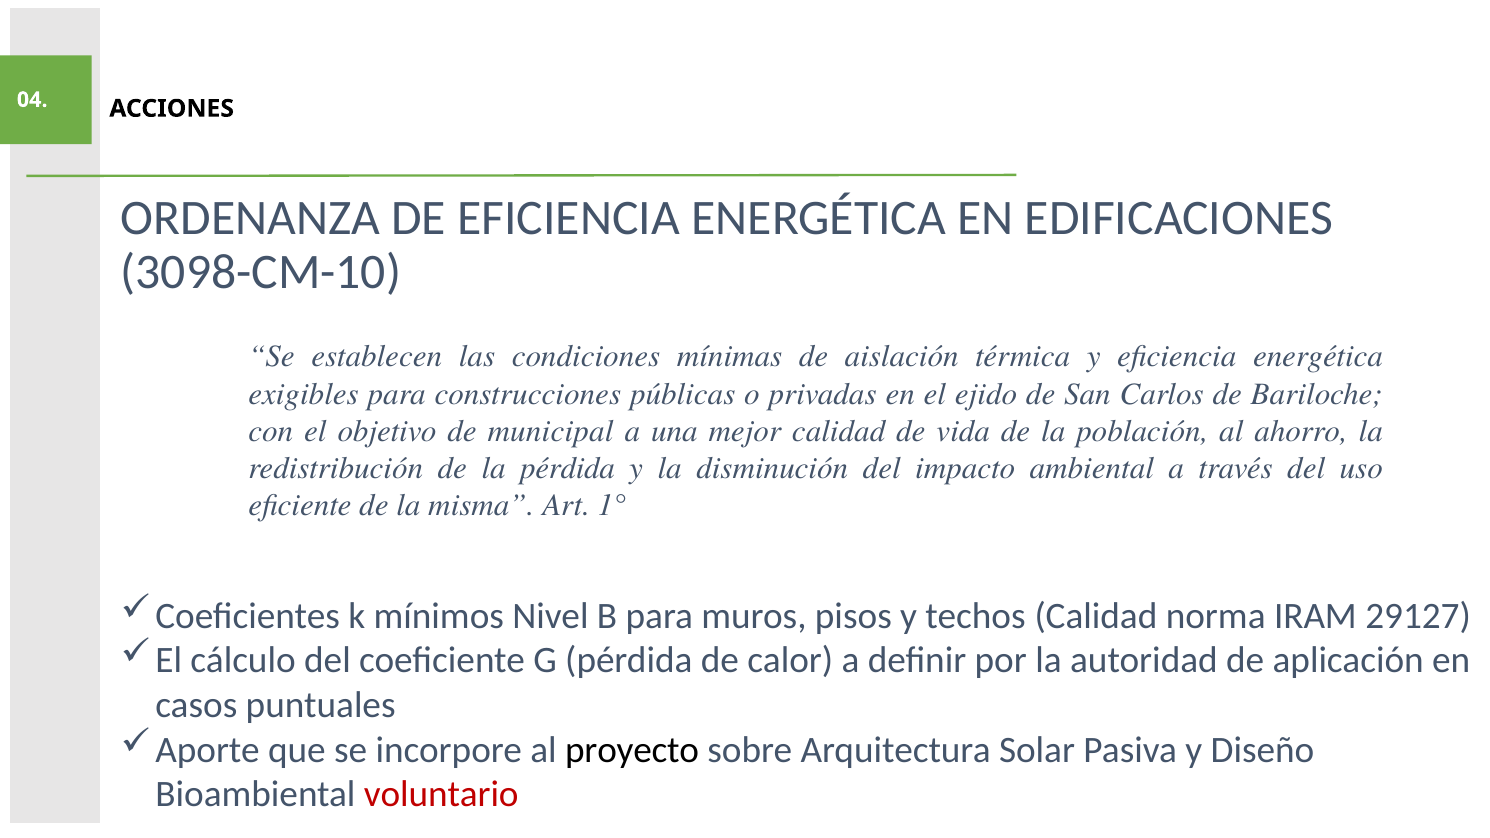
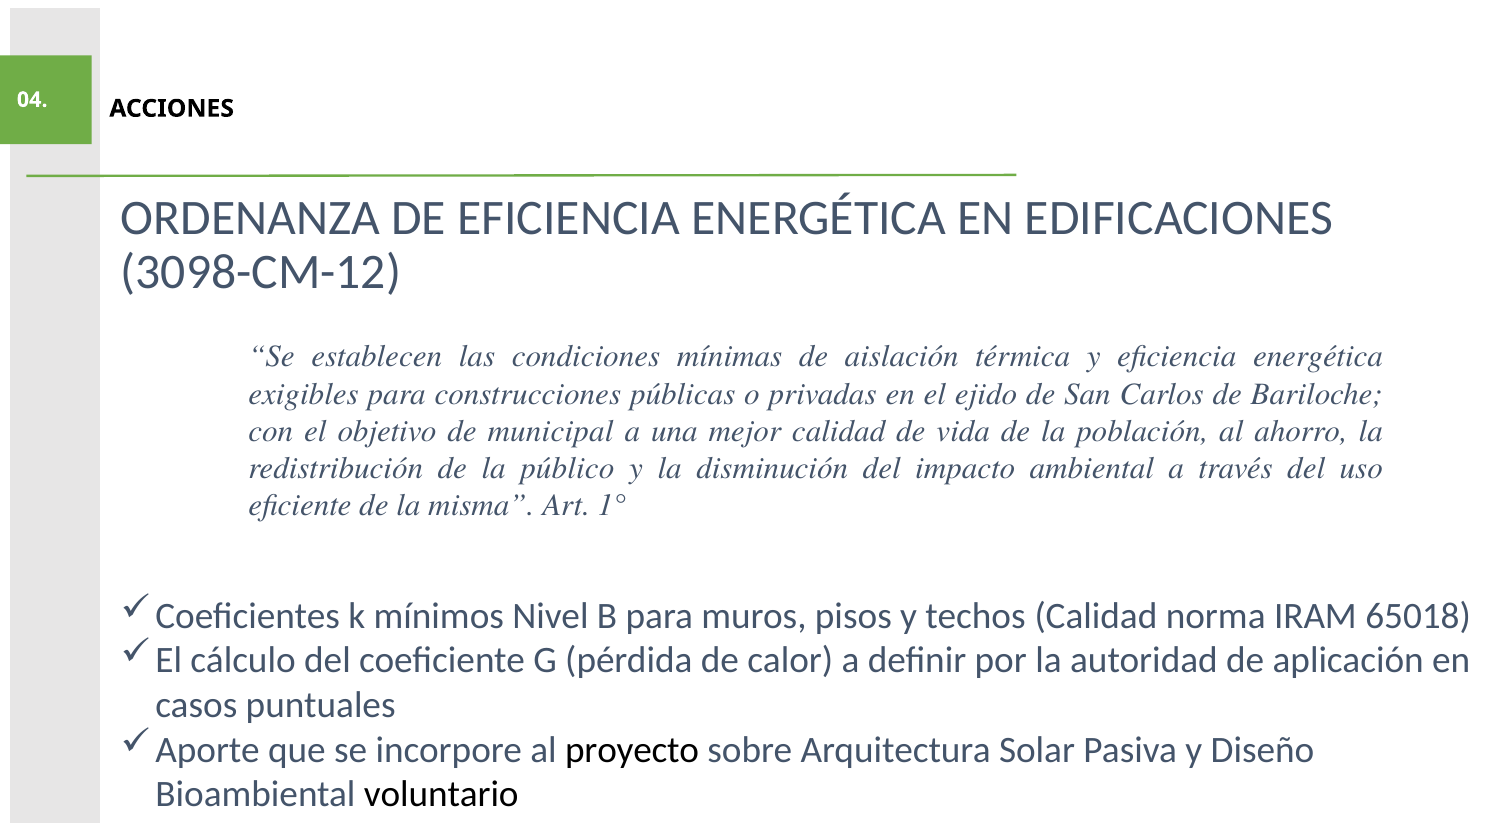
3098-CM-10: 3098-CM-10 -> 3098-CM-12 (261, 272)
la pérdida: pérdida -> público (567, 468)
29127: 29127 -> 65018 (1418, 616)
voluntario colour: red -> black (441, 795)
